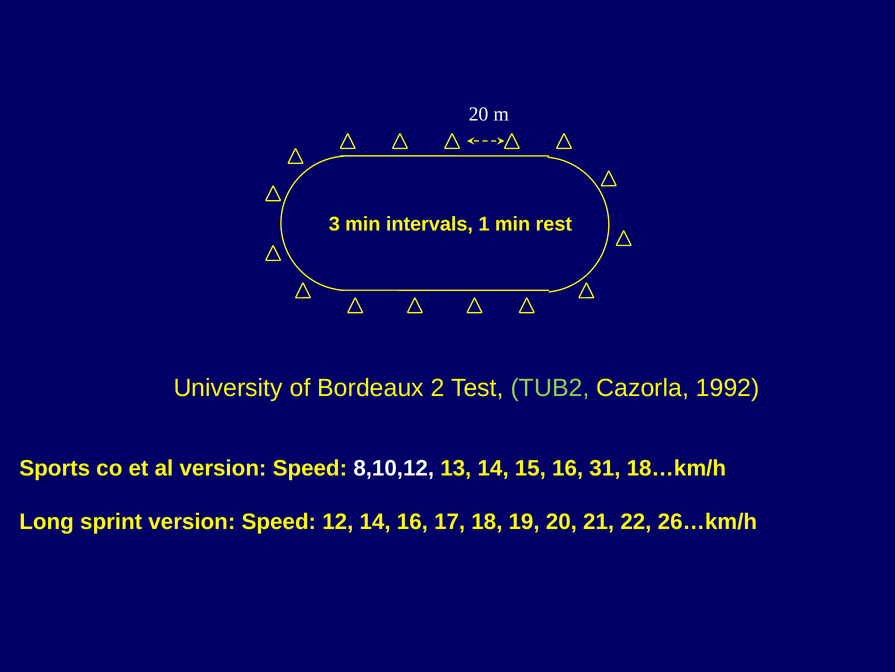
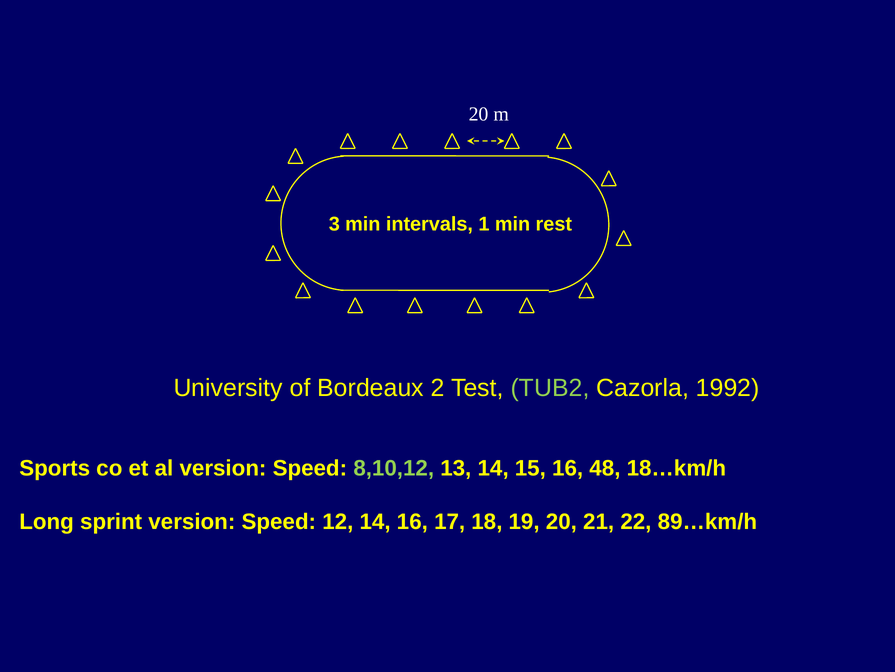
8,10,12 colour: white -> light green (394, 468)
31: 31 -> 48 (605, 468)
26…km/h: 26…km/h -> 89…km/h (707, 521)
